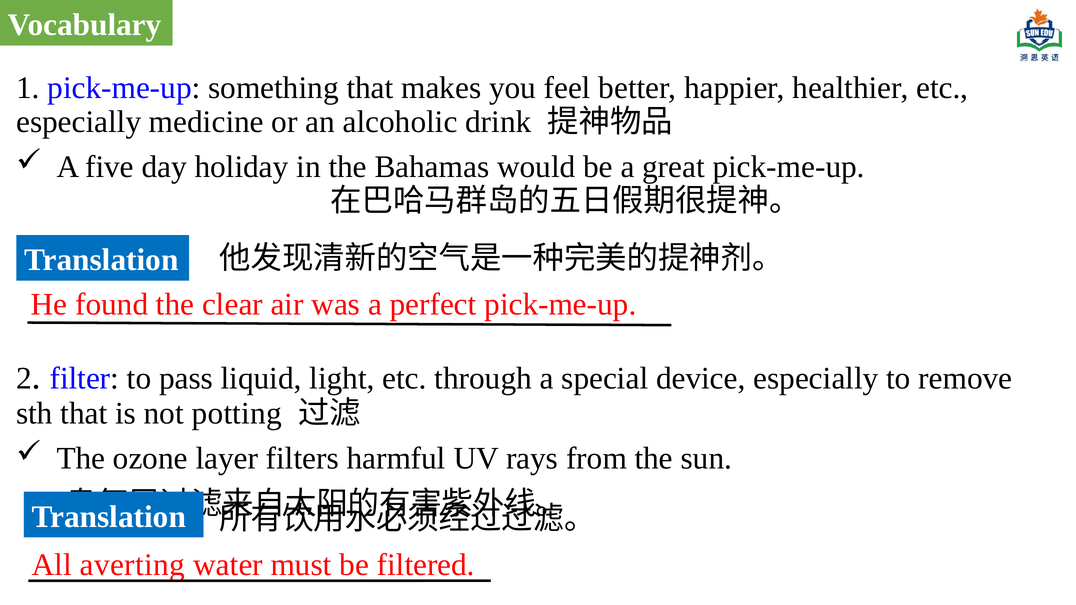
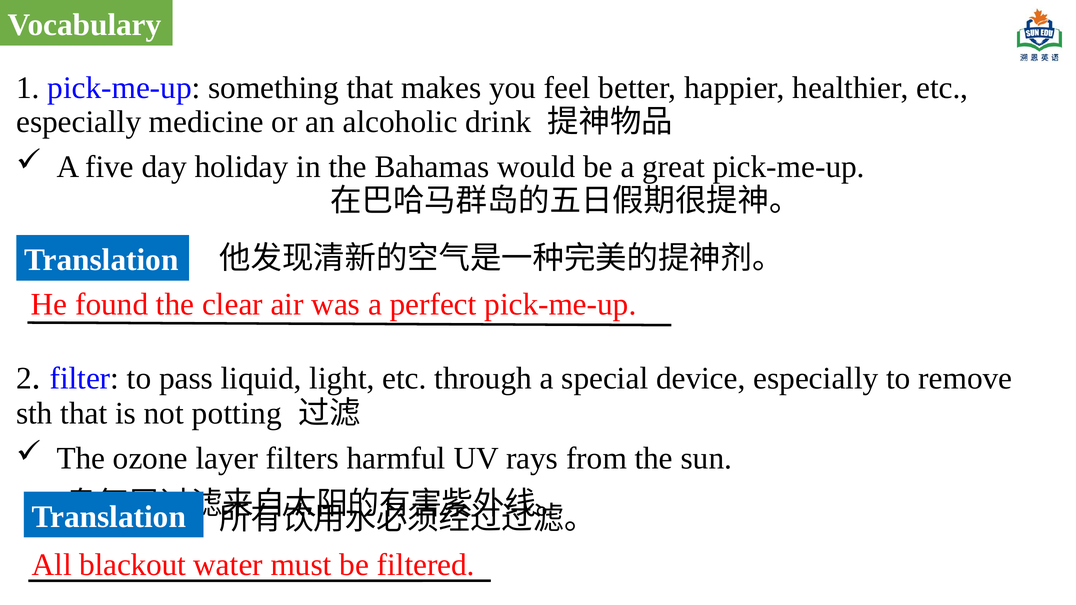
averting: averting -> blackout (133, 565)
